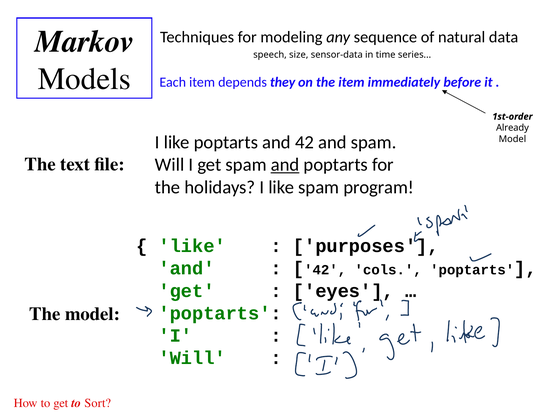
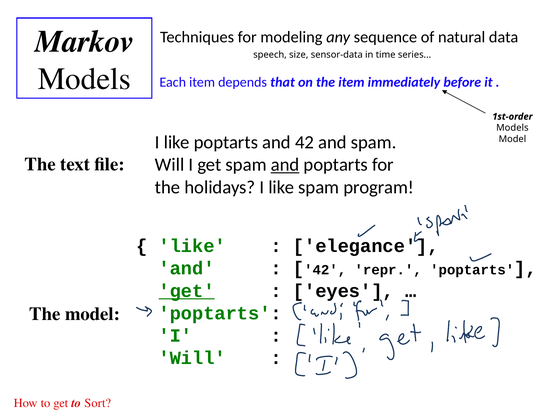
they: they -> that (283, 82)
Already: Already -> Models (512, 128)
purposes: purposes -> elegance (366, 246)
cols: cols -> repr (388, 270)
get underline: none -> present (187, 291)
